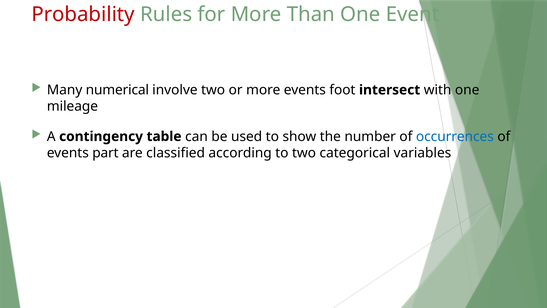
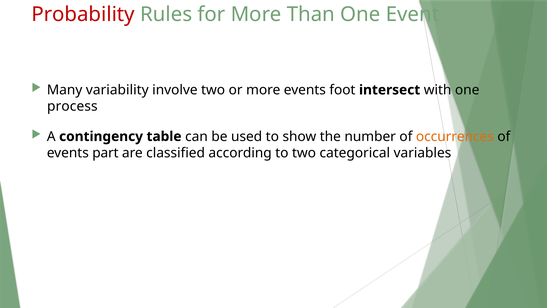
numerical: numerical -> variability (117, 90)
mileage: mileage -> process (72, 106)
occurrences colour: blue -> orange (455, 136)
